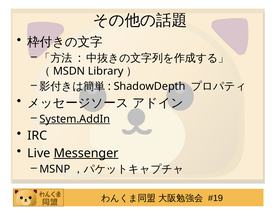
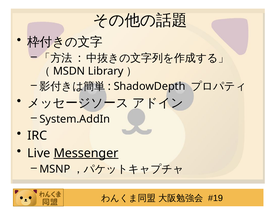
System.AddIn underline: present -> none (75, 119)
